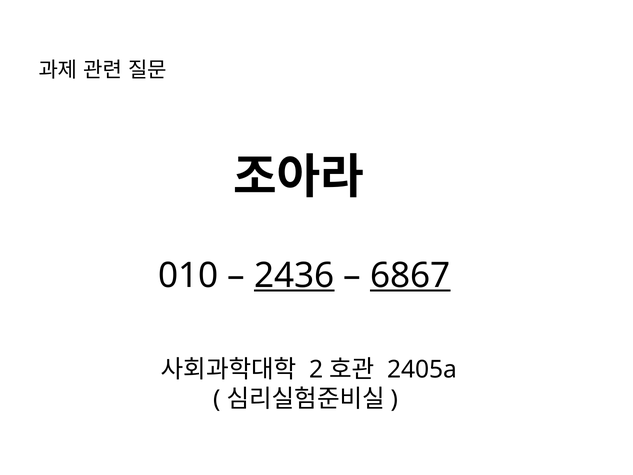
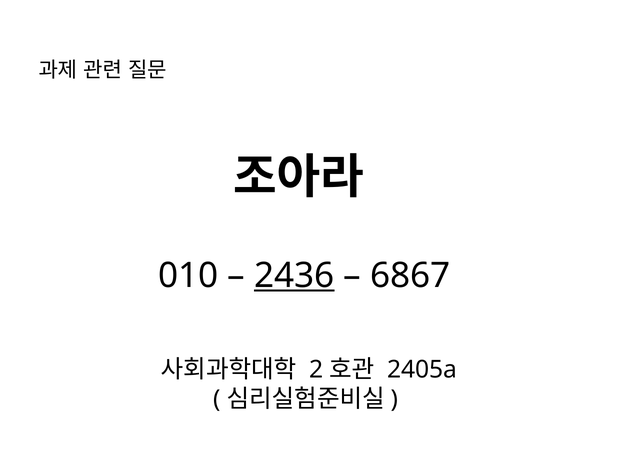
6867 underline: present -> none (410, 275)
